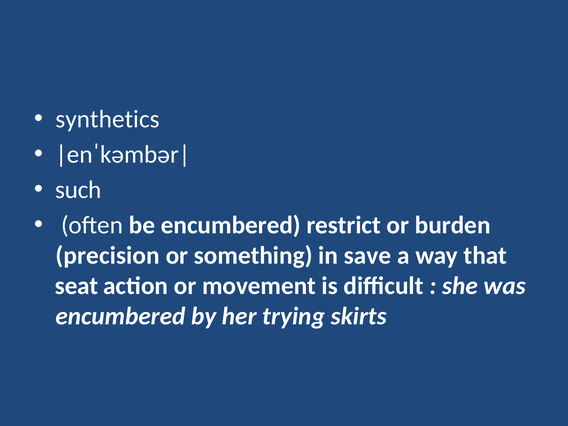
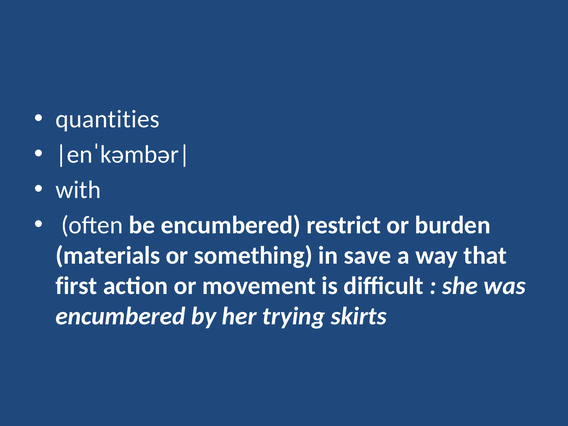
synthetics: synthetics -> quantities (108, 119)
such: such -> with (78, 190)
precision: precision -> materials (108, 256)
seat: seat -> first (76, 286)
